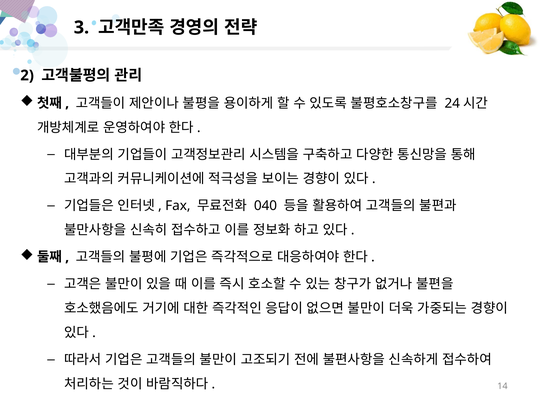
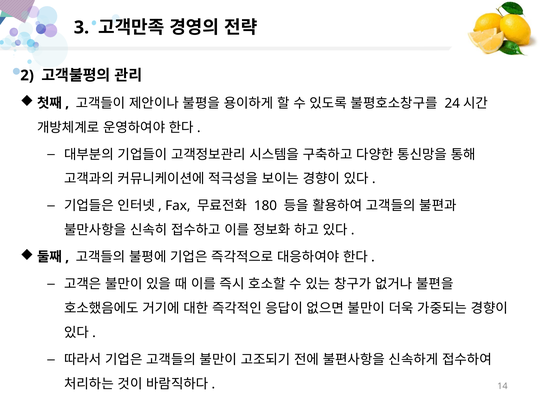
040: 040 -> 180 (265, 206)
